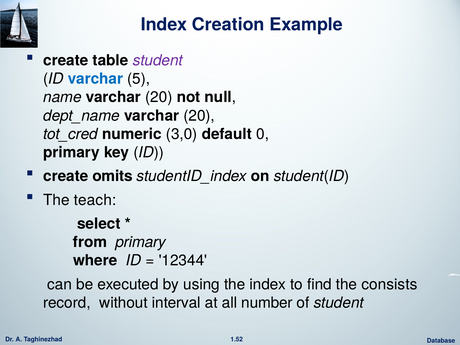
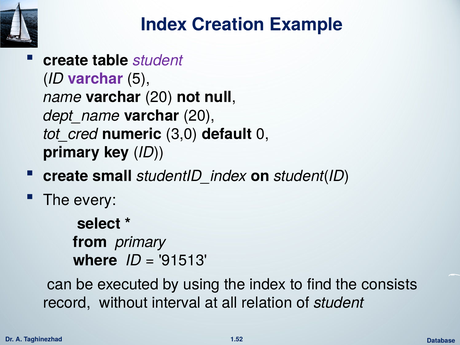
varchar colour: blue -> purple (95, 79)
omits: omits -> small (112, 176)
teach: teach -> every (95, 200)
12344: 12344 -> 91513 (183, 261)
number: number -> relation (267, 303)
